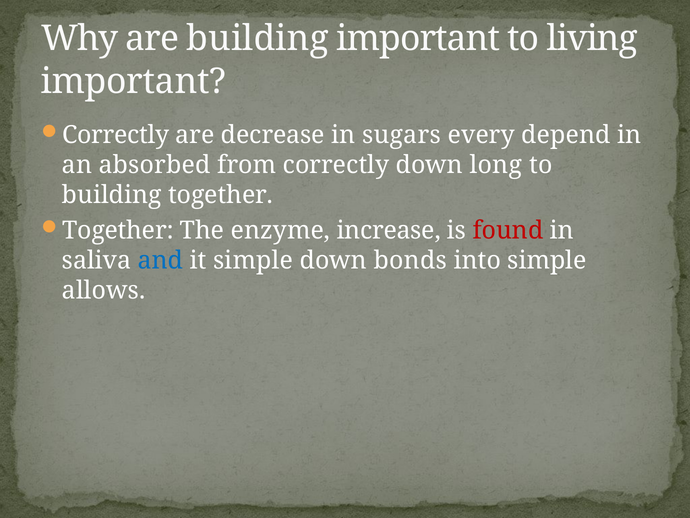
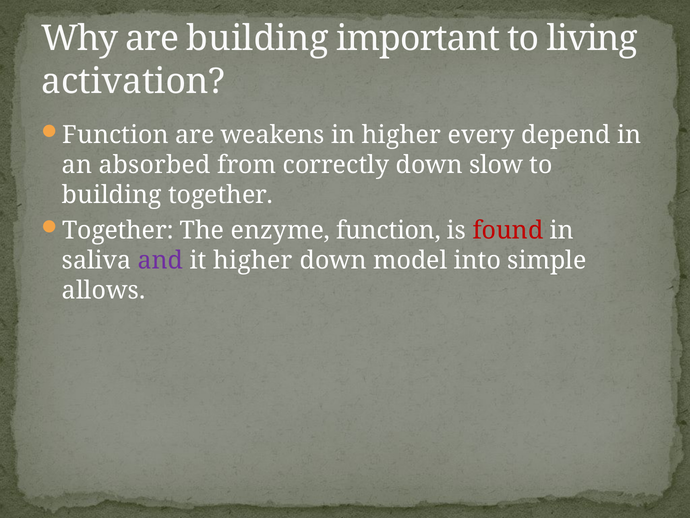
important: important -> activation (133, 81)
Correctly: Correctly -> Function (116, 135)
decrease: decrease -> weakens (273, 135)
in sugars: sugars -> higher (401, 135)
long: long -> slow (496, 165)
enzyme increase: increase -> function (389, 230)
and colour: blue -> purple (161, 260)
it simple: simple -> higher (253, 260)
bonds: bonds -> model (410, 260)
